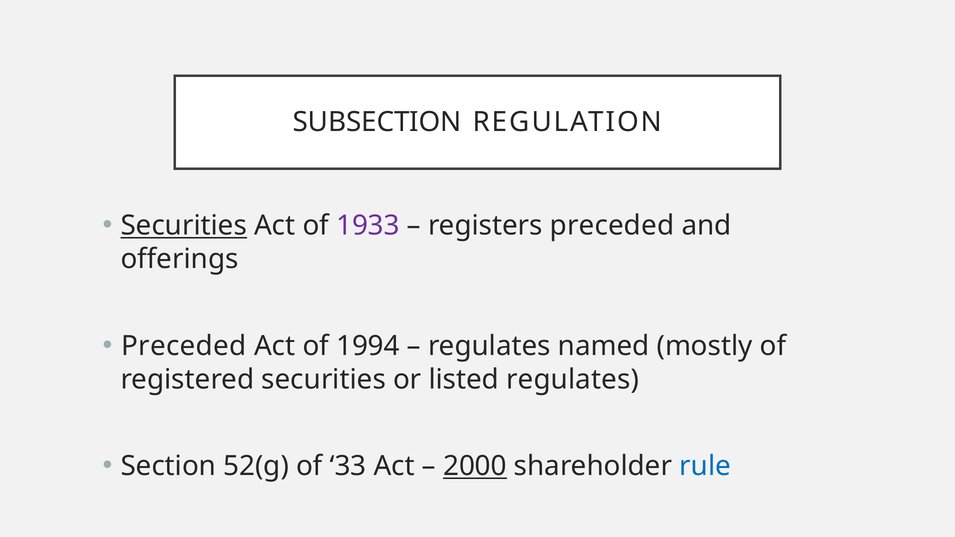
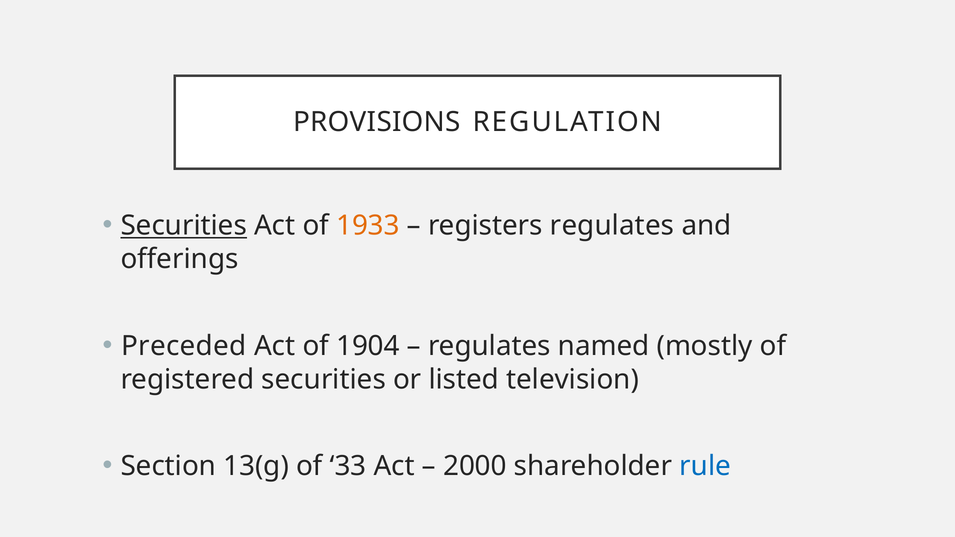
SUBSECTION: SUBSECTION -> PROVISIONS (377, 122)
1933 colour: purple -> orange (368, 226)
registers preceded: preceded -> regulates (612, 226)
1994: 1994 -> 1904 (368, 346)
listed regulates: regulates -> television (573, 379)
52(g: 52(g -> 13(g (256, 466)
2000 underline: present -> none (475, 466)
